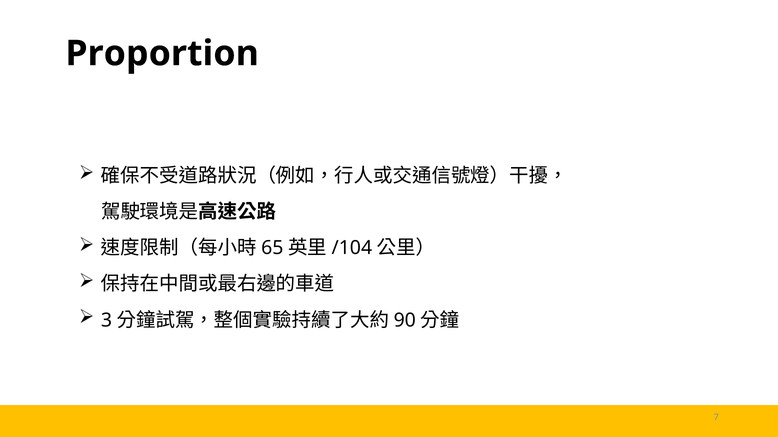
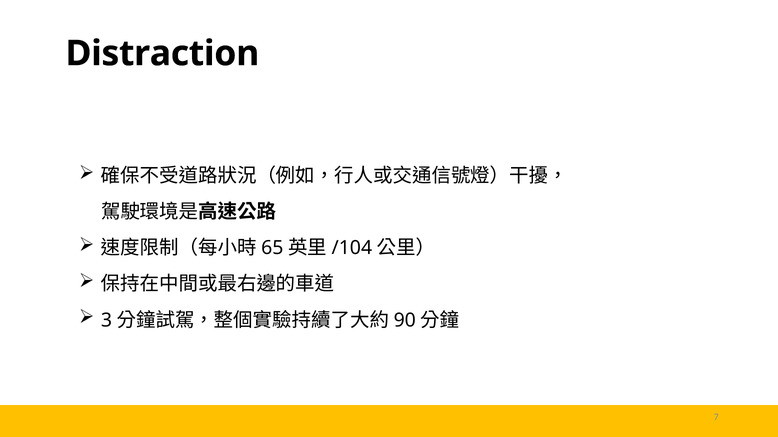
Proportion: Proportion -> Distraction (162, 54)
